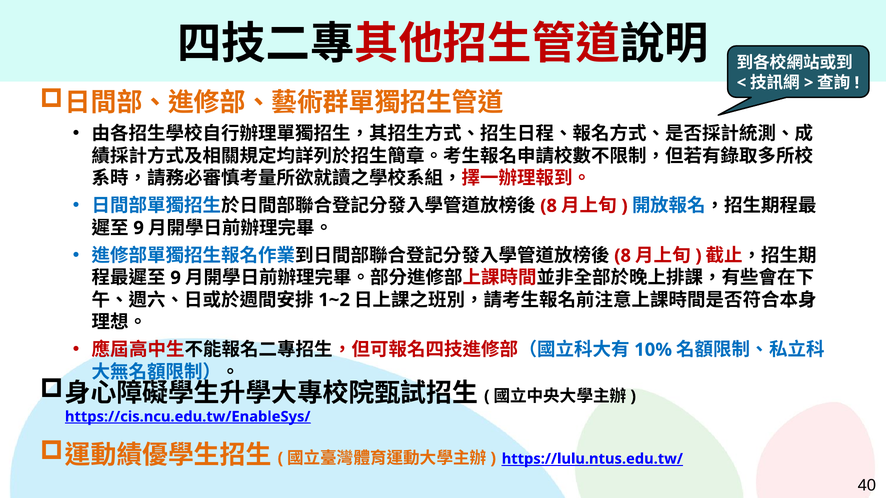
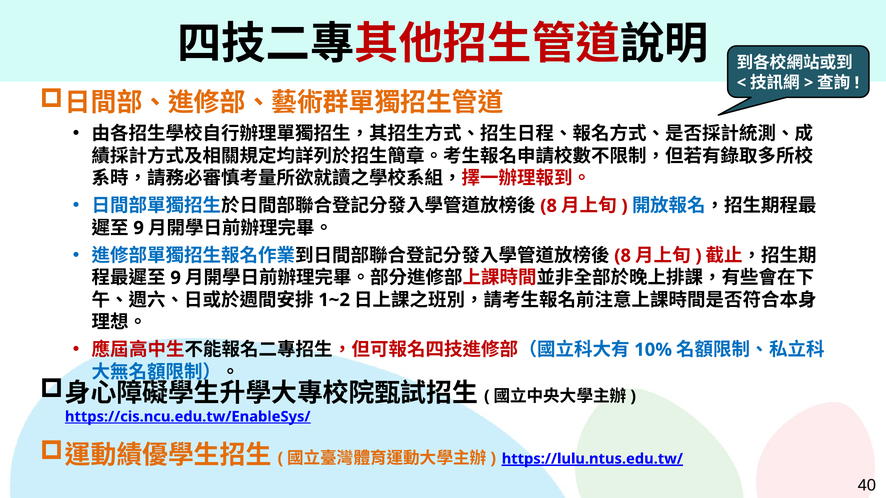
https://lulu.ntus.edu.tw/ underline: none -> present (592, 459)
